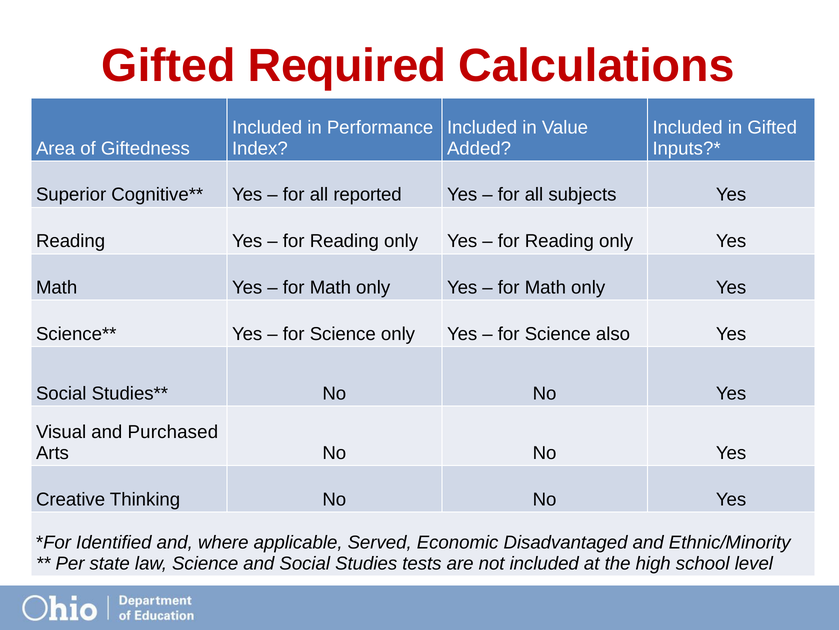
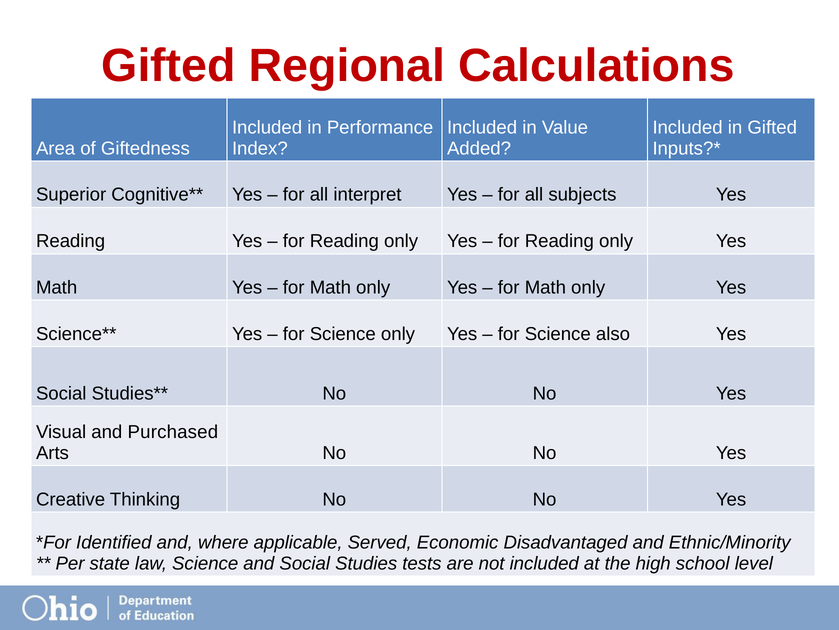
Required: Required -> Regional (347, 66)
reported: reported -> interpret (367, 195)
